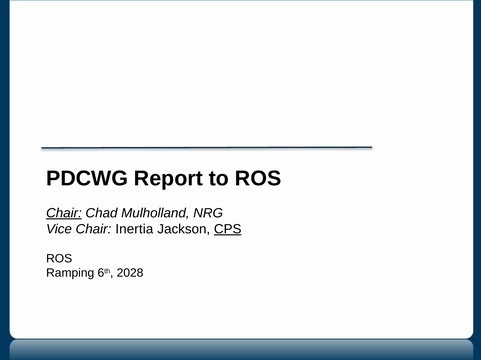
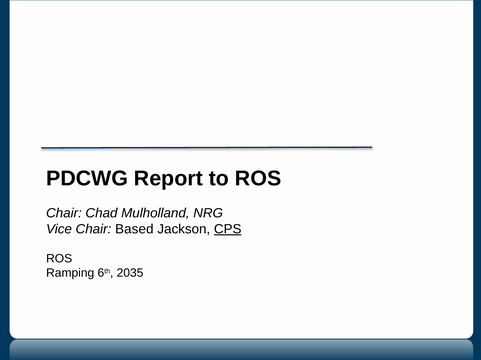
Chair underline: present -> none (64, 214)
Inertia: Inertia -> Based (134, 230)
2028: 2028 -> 2035 (130, 274)
